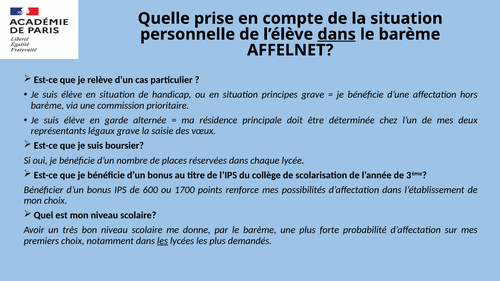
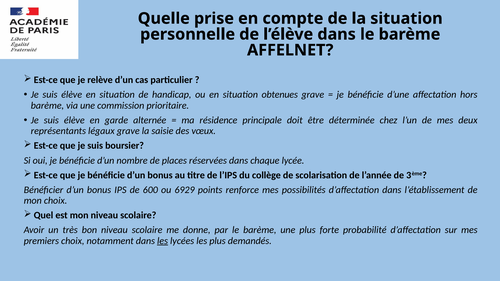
dans underline: present -> none (337, 34)
principes: principes -> obtenues (280, 95)
1700: 1700 -> 6929 (185, 190)
